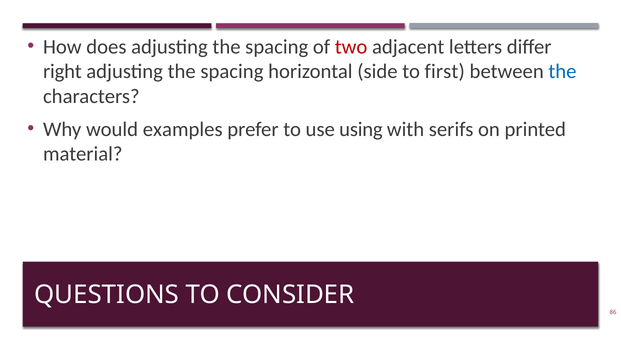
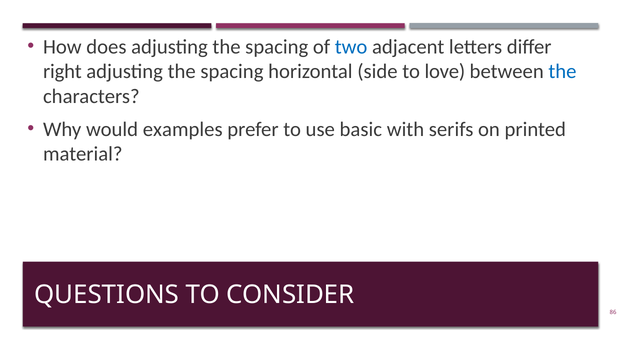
two colour: red -> blue (351, 47)
first: first -> love (445, 72)
using: using -> basic (361, 129)
